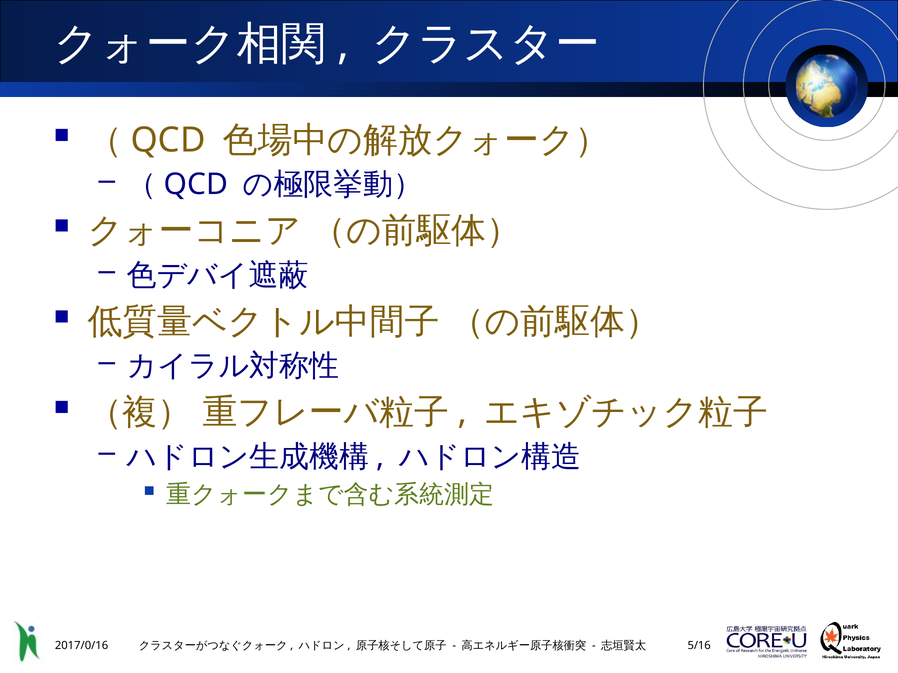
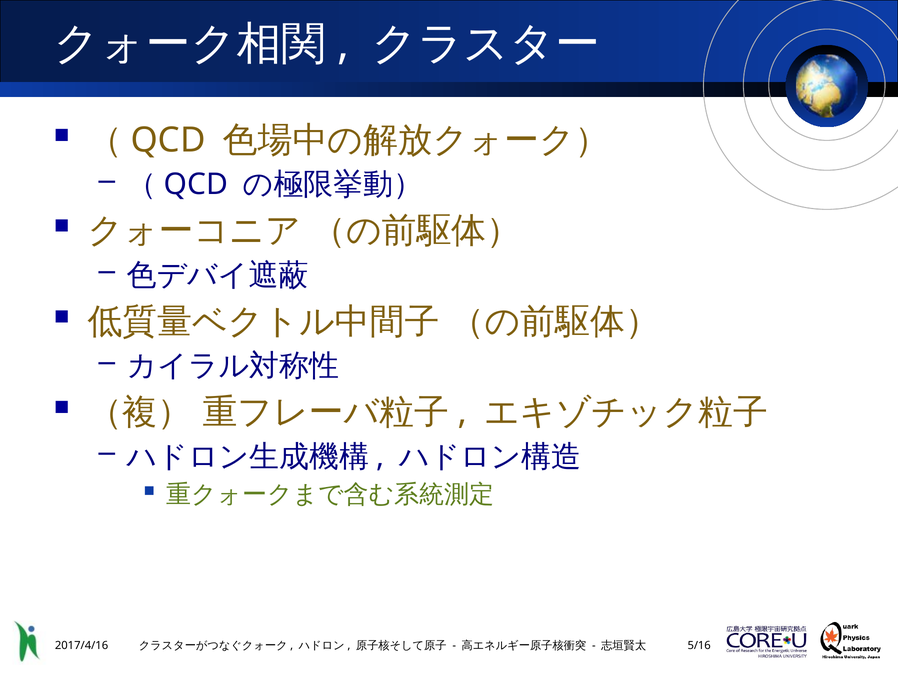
2017/0/16: 2017/0/16 -> 2017/4/16 (82, 646)
